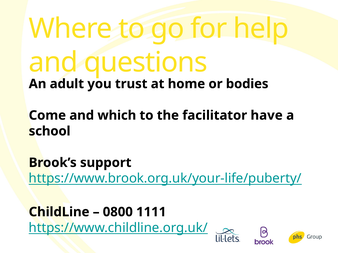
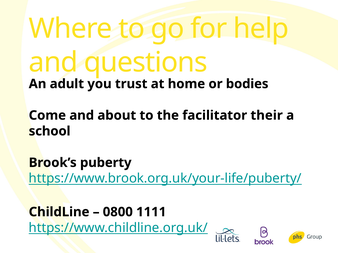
which: which -> about (117, 116)
have: have -> their (267, 116)
support: support -> puberty (106, 163)
